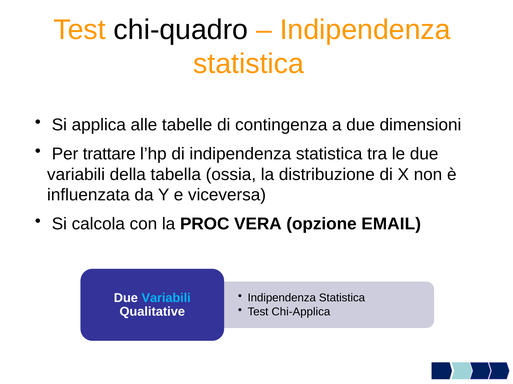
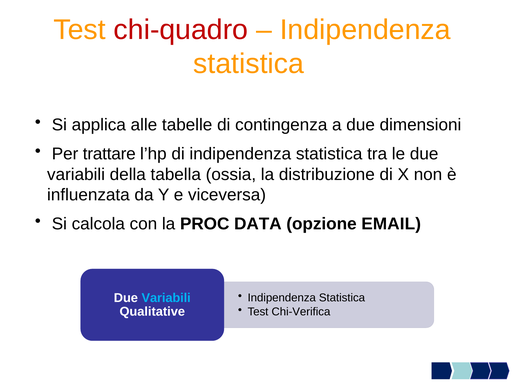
chi-quadro colour: black -> red (181, 30)
VERA: VERA -> DATA (258, 224)
Chi-Applica: Chi-Applica -> Chi-Verifica (301, 312)
